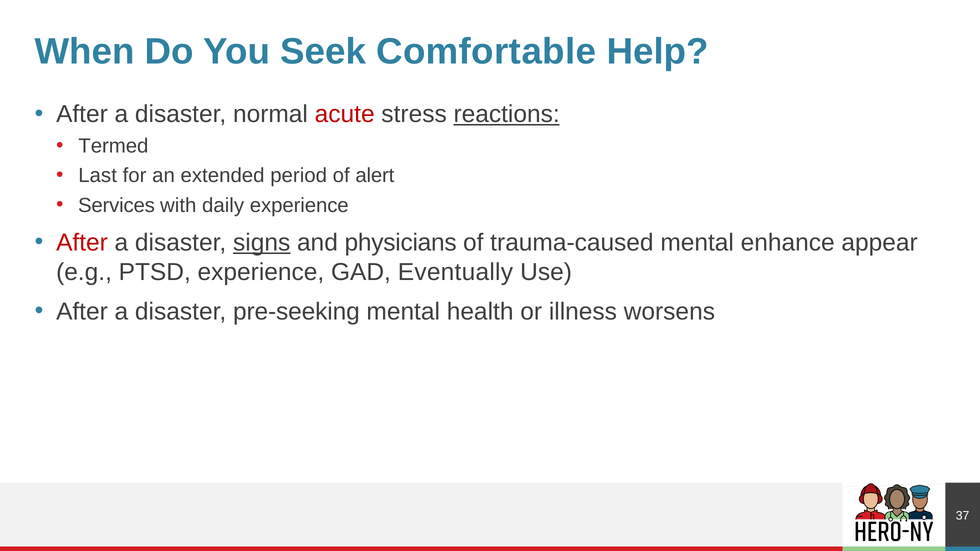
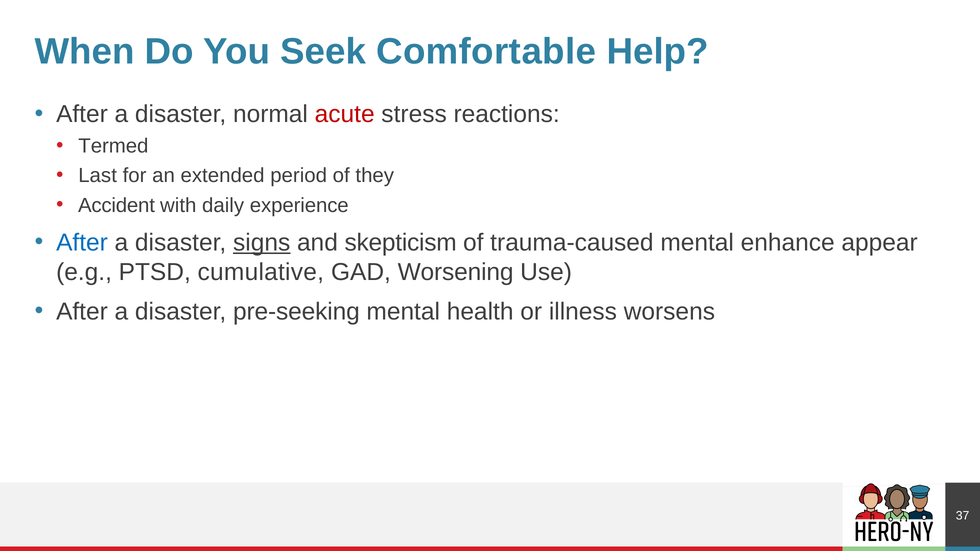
reactions underline: present -> none (507, 114)
alert: alert -> they (375, 176)
Services: Services -> Accident (116, 205)
After colour: red -> blue (82, 243)
physicians: physicians -> skepticism (401, 243)
PTSD experience: experience -> cumulative (261, 272)
Eventually: Eventually -> Worsening (456, 272)
